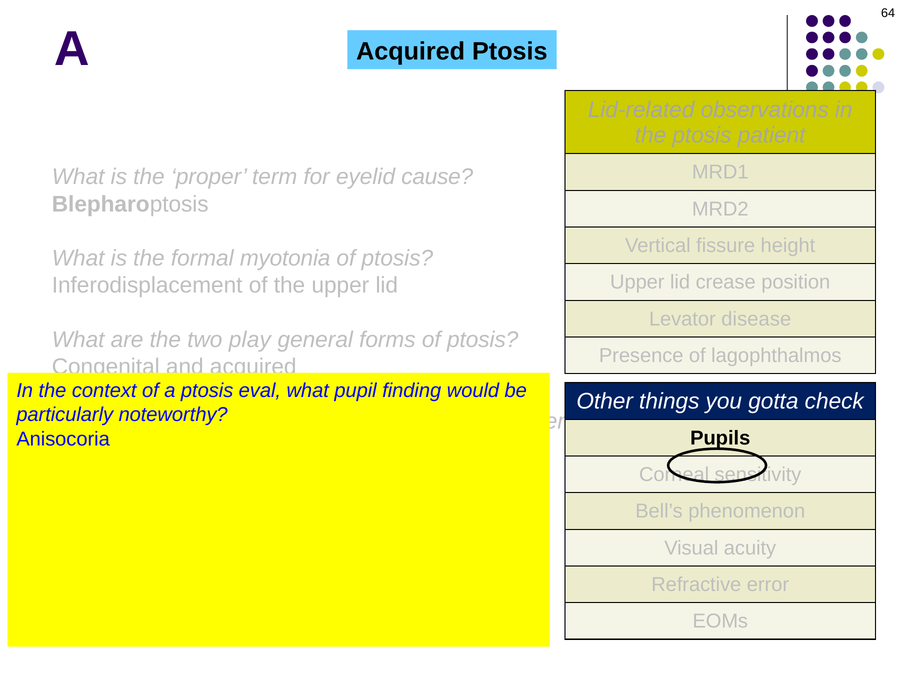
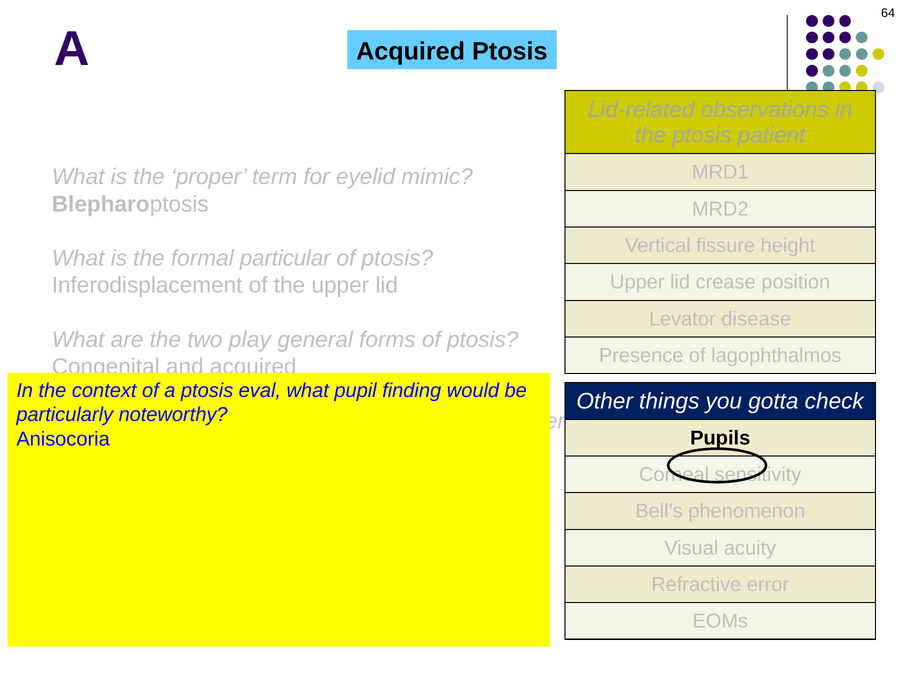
cause: cause -> mimic (437, 177)
myotonia: myotonia -> particular (285, 258)
